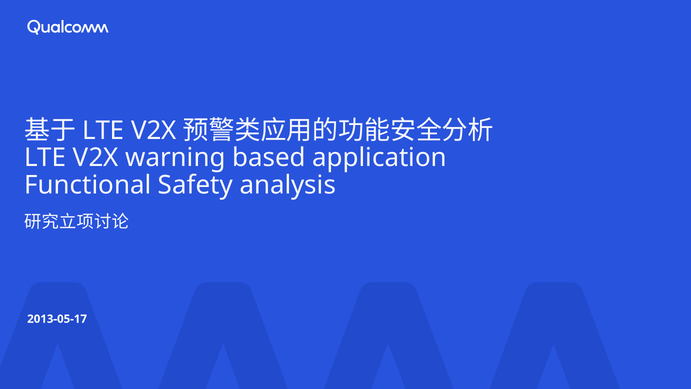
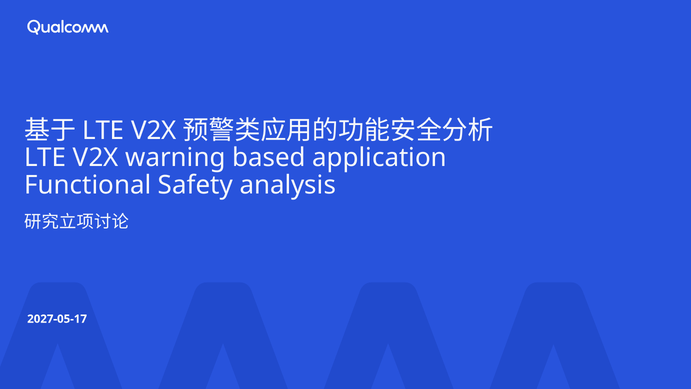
2013-05-17: 2013-05-17 -> 2027-05-17 (57, 319)
